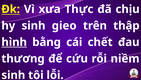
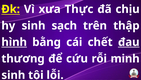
gieo: gieo -> sạch (64, 25)
đau underline: none -> present (129, 42)
niềm: niềm -> minh (125, 58)
